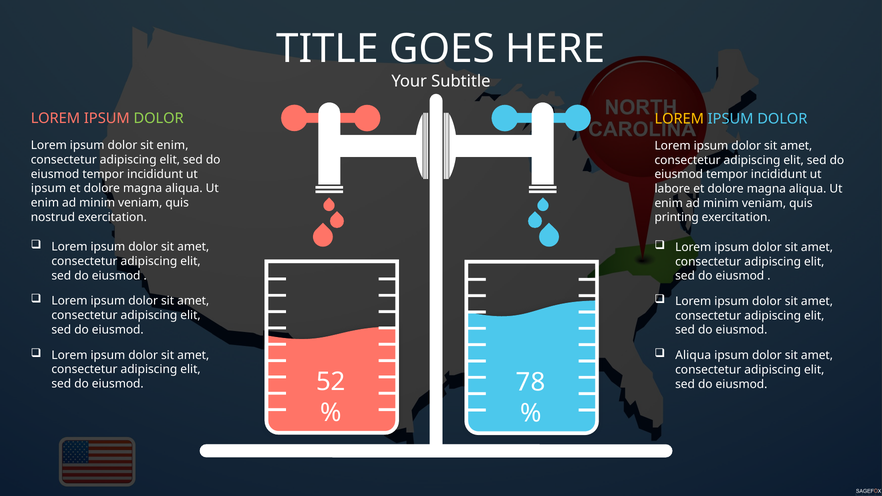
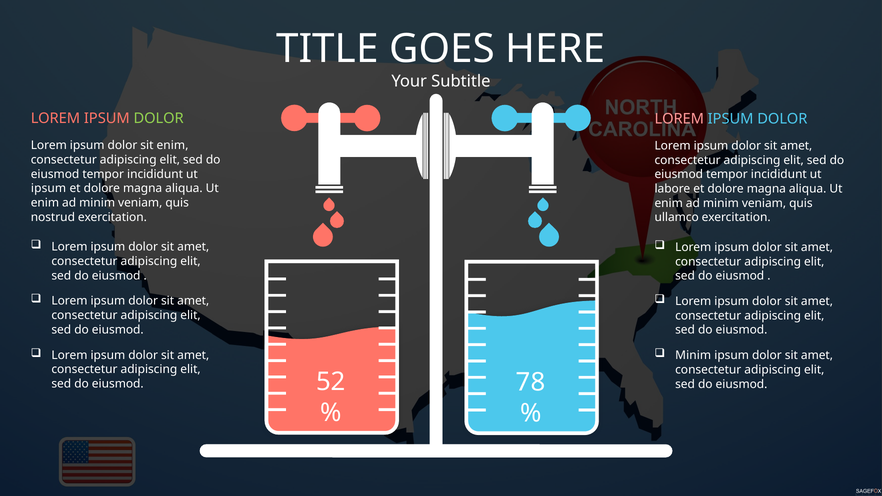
LOREM colour: yellow -> pink (679, 119)
printing: printing -> ullamco (677, 218)
Aliqua: Aliqua -> Minim (693, 356)
